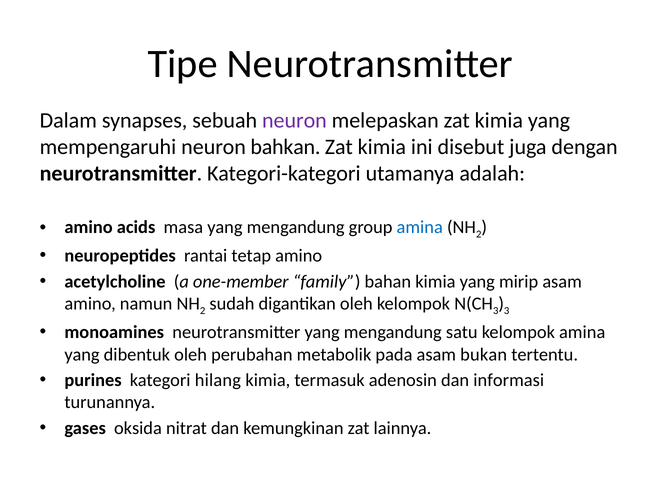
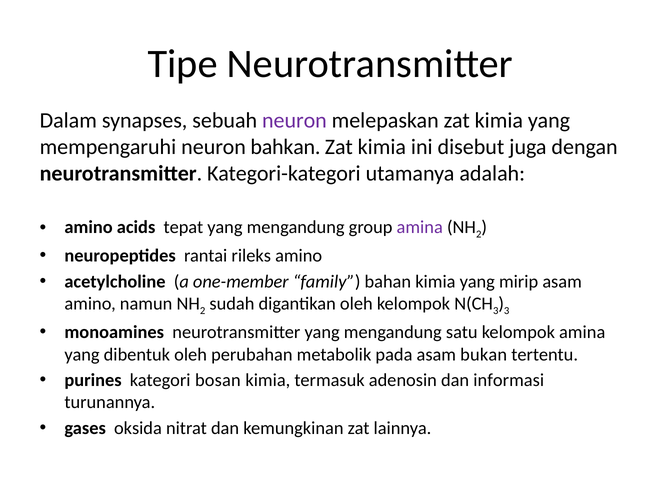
masa: masa -> tepat (183, 227)
amina colour: blue -> purple (420, 227)
tetap: tetap -> rileks (251, 256)
hilang: hilang -> bosan (218, 380)
